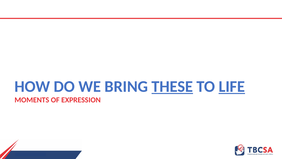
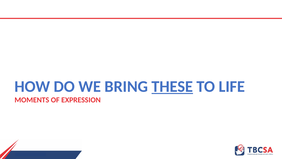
LIFE underline: present -> none (232, 86)
